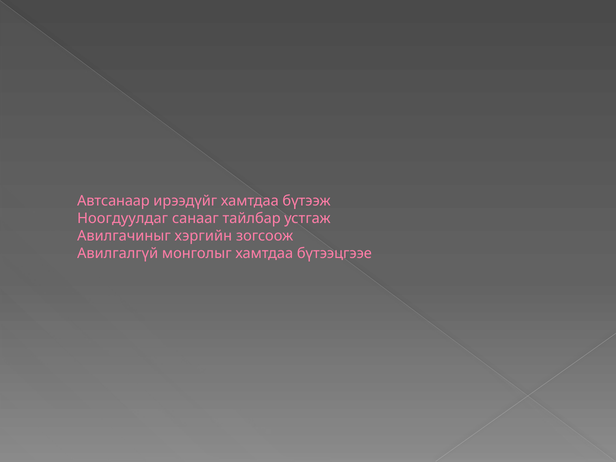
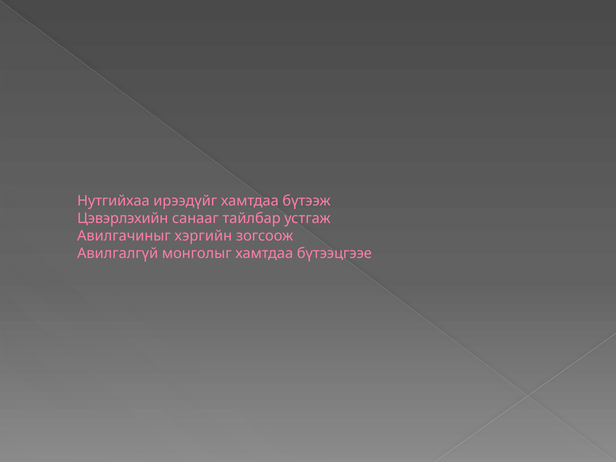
Автсанаар: Автсанаар -> Нутгийхаа (113, 201)
Ноогдуулдаг: Ноогдуулдаг -> Цэвэрлэхийн (123, 218)
